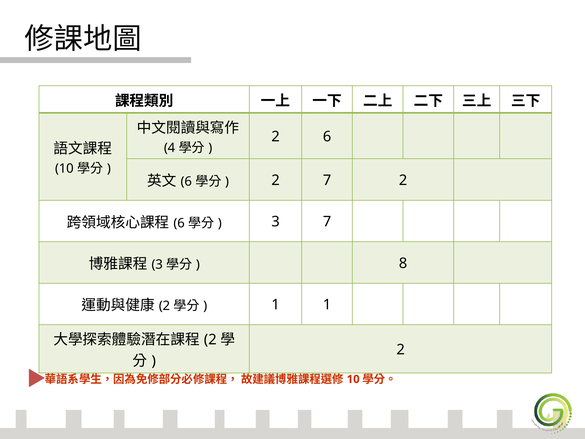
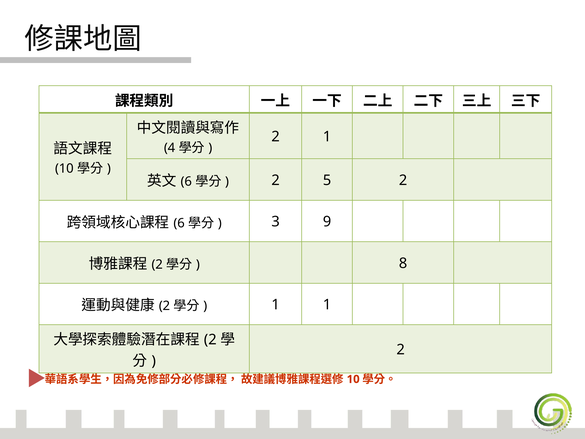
2 6: 6 -> 1 (327, 137)
2 7: 7 -> 5 (327, 180)
3 7: 7 -> 9 (327, 222)
3: 3 -> 2 (157, 264)
